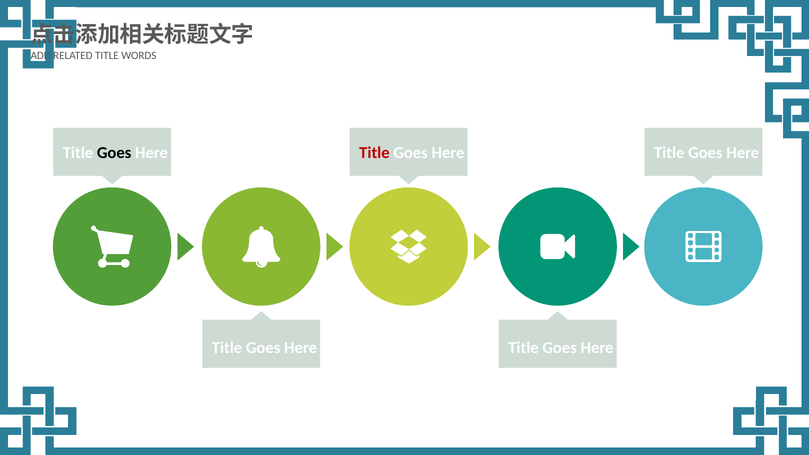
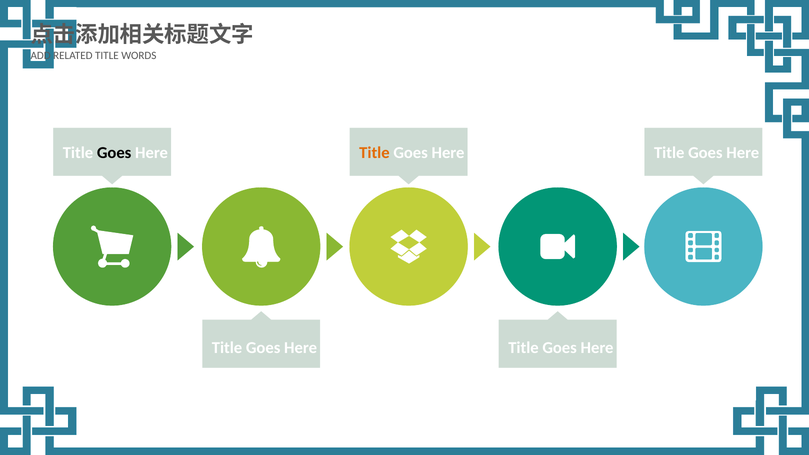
Title colour: red -> orange (374, 153)
